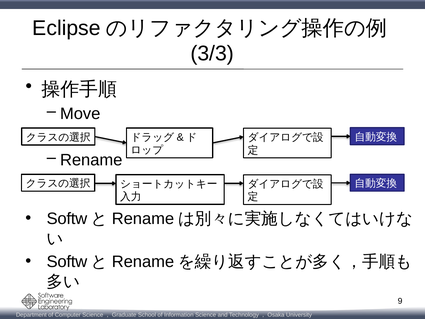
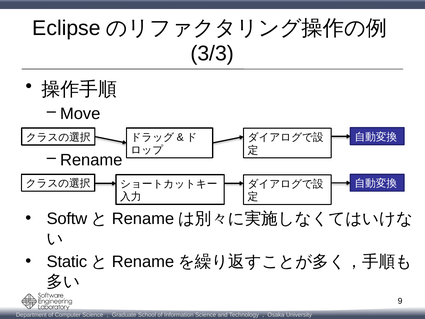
Softw: Softw -> Static (67, 262)
